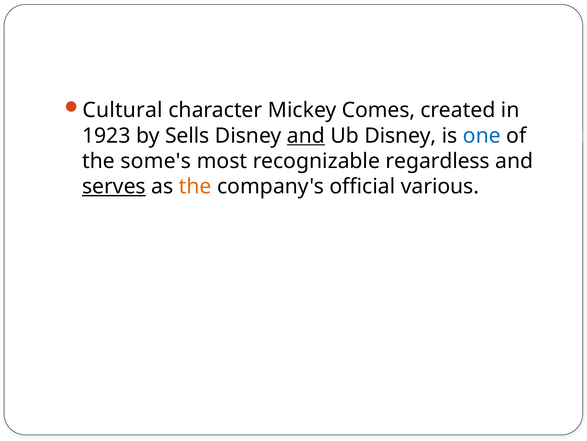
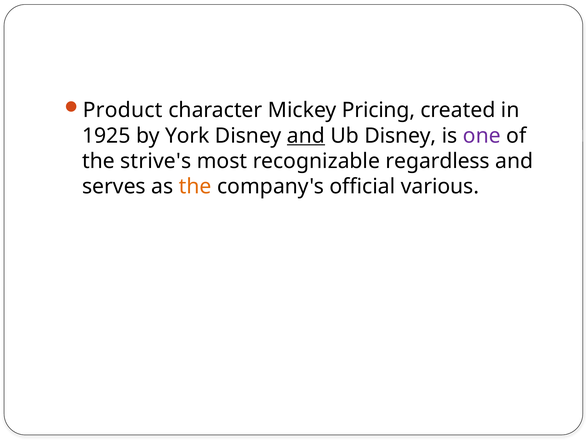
Cultural: Cultural -> Product (123, 110)
Comes: Comes -> Pricing (378, 110)
1923: 1923 -> 1925 (106, 135)
Sells: Sells -> York (187, 135)
one colour: blue -> purple (482, 135)
some's: some's -> strive's (156, 161)
serves underline: present -> none (114, 186)
